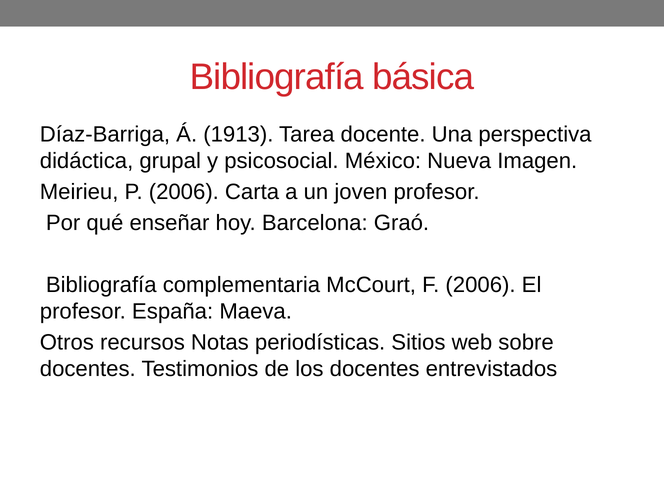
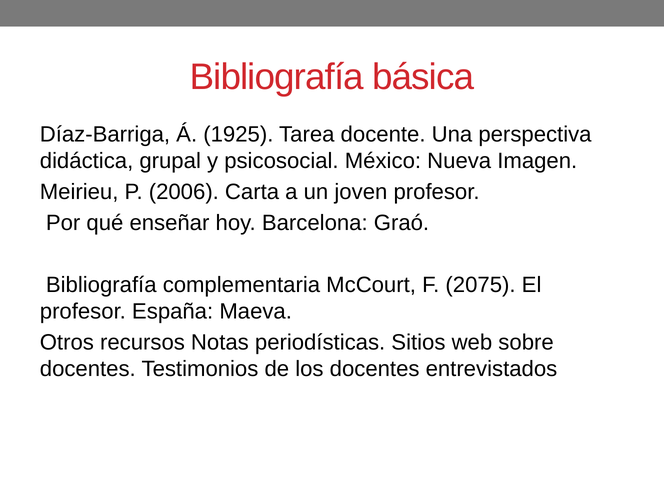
1913: 1913 -> 1925 (238, 134)
F 2006: 2006 -> 2075 (481, 285)
